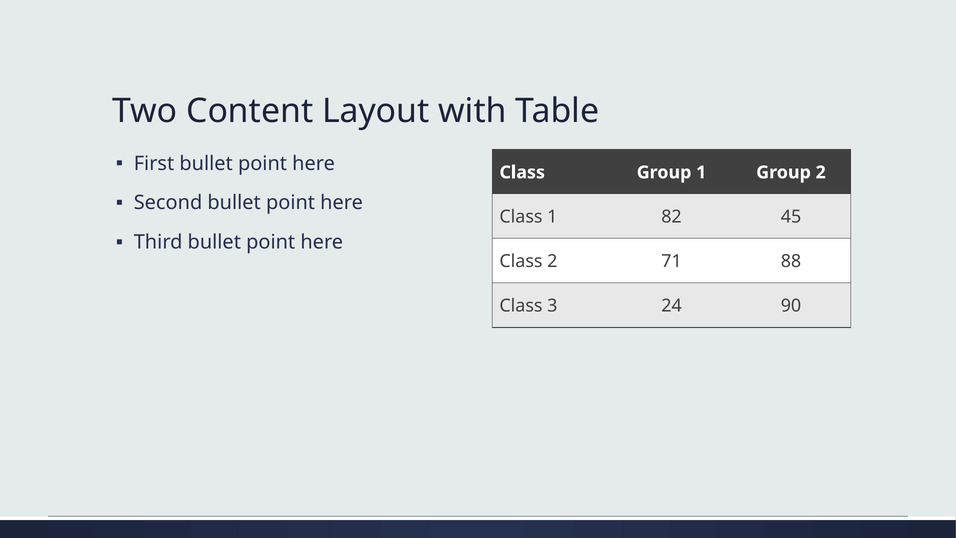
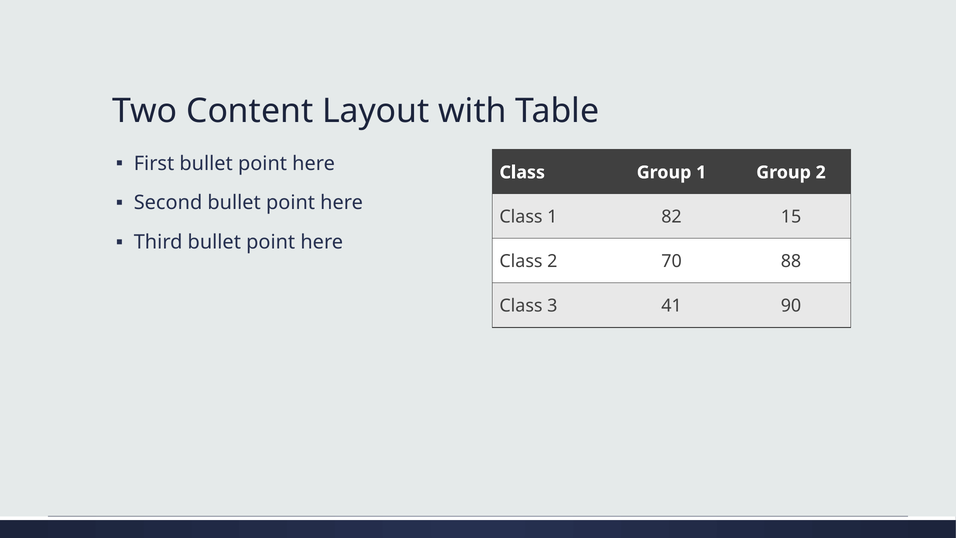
45: 45 -> 15 (791, 217)
71: 71 -> 70 (672, 261)
24: 24 -> 41 (672, 306)
